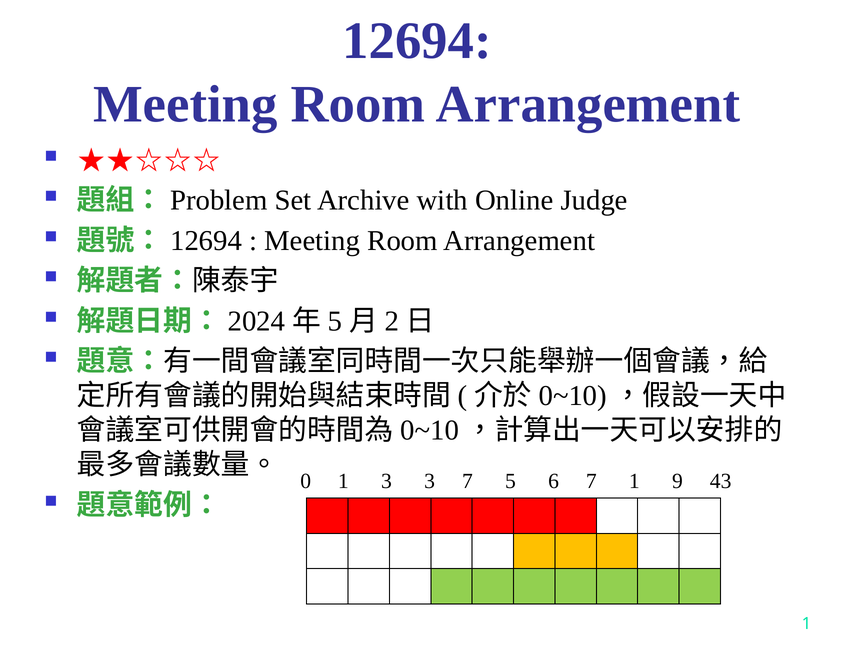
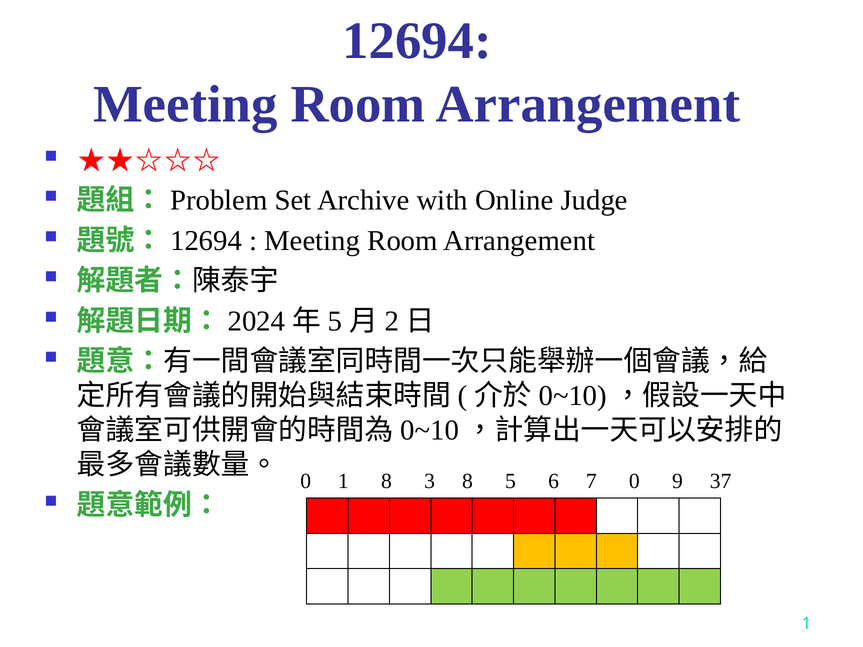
1 3: 3 -> 8 (387, 481)
3 7: 7 -> 8 (467, 481)
7 1: 1 -> 0 (634, 481)
43: 43 -> 37 (721, 481)
